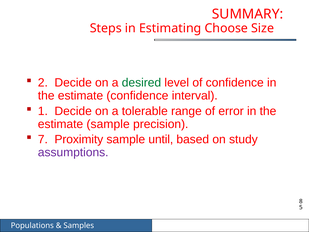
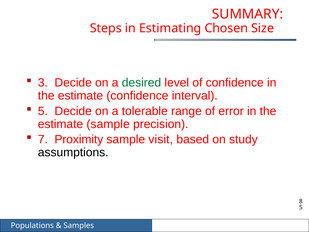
Choose: Choose -> Chosen (226, 28)
2: 2 -> 3 (43, 83)
1: 1 -> 5 (43, 111)
until: until -> visit (161, 139)
assumptions colour: purple -> black (73, 152)
